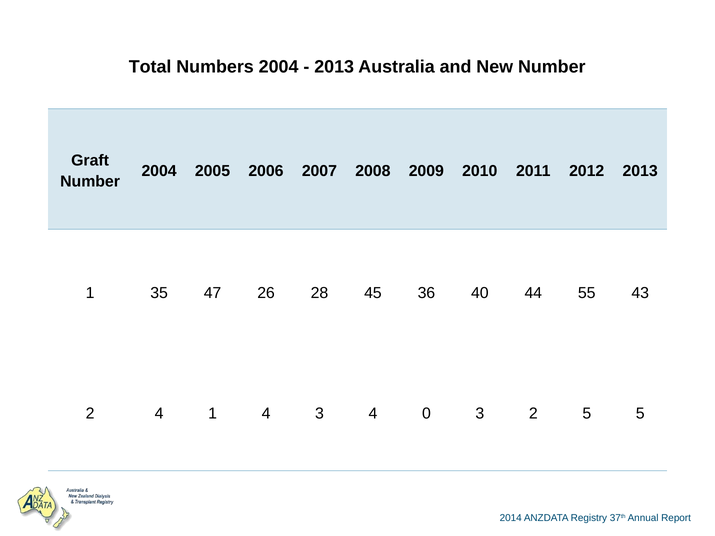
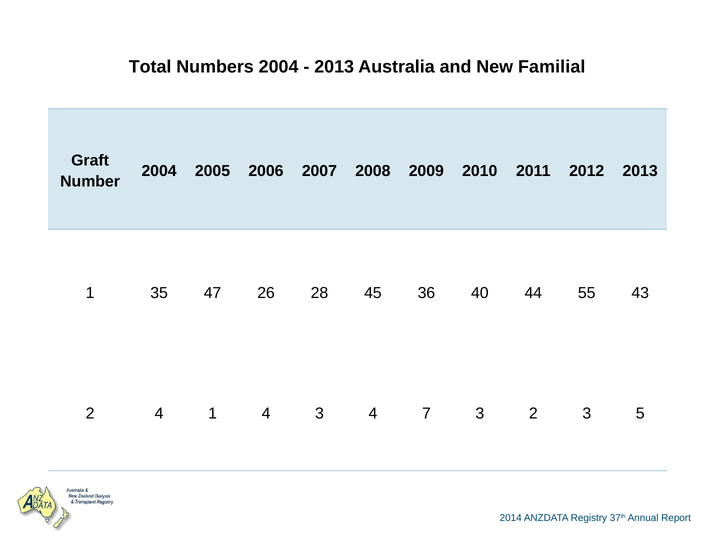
New Number: Number -> Familial (552, 67)
0: 0 -> 7 (426, 414)
2 5: 5 -> 3 (587, 414)
